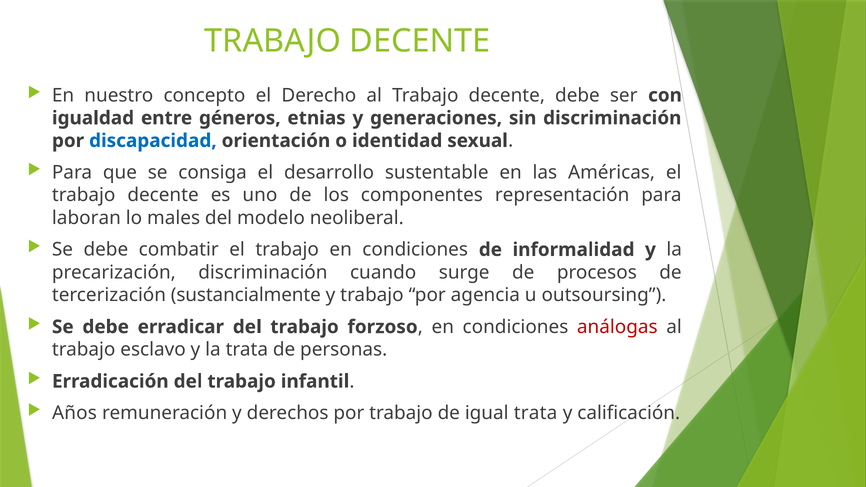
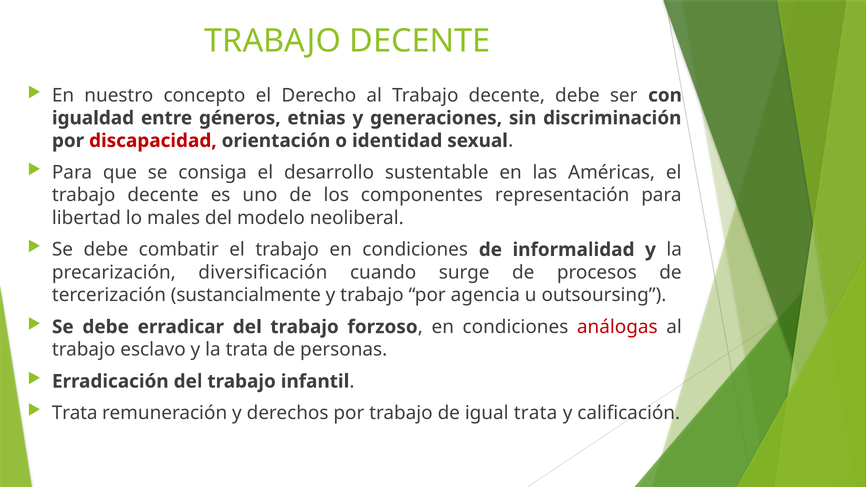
discapacidad colour: blue -> red (153, 141)
laboran: laboran -> libertad (86, 218)
precarización discriminación: discriminación -> diversificación (263, 272)
Años: Años -> Trata (75, 413)
